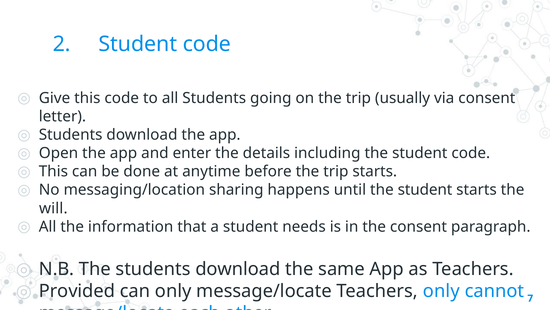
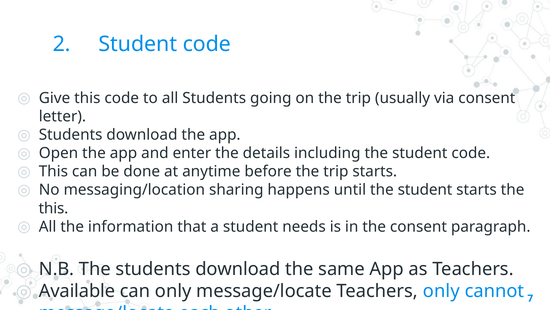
will: will -> this (53, 208)
Provided: Provided -> Available (77, 291)
